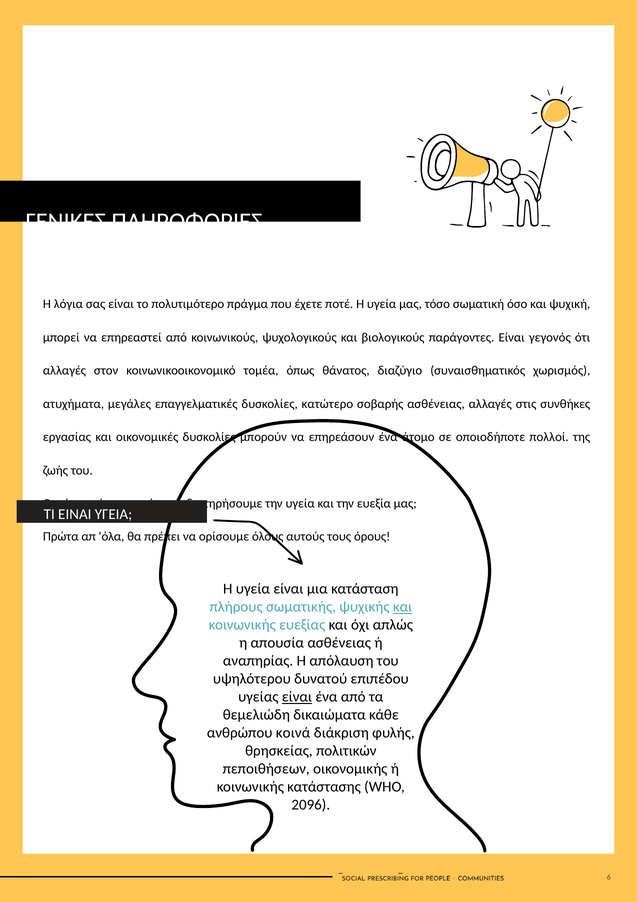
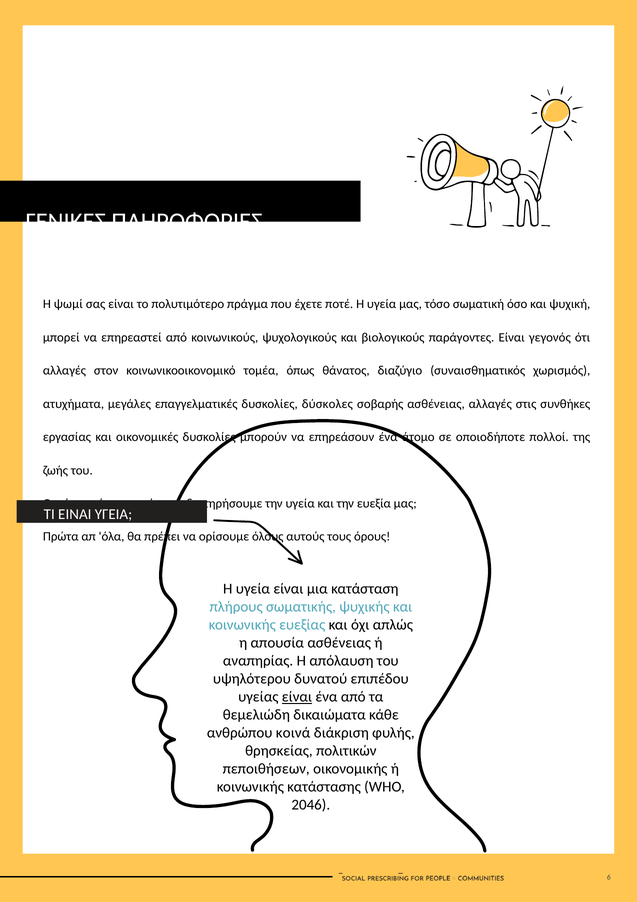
λόγια: λόγια -> ψωμί (68, 304)
κατώτερο: κατώτερο -> δύσκολες (327, 403)
και underline: present -> none (403, 606)
2096: 2096 -> 2046 (311, 804)
